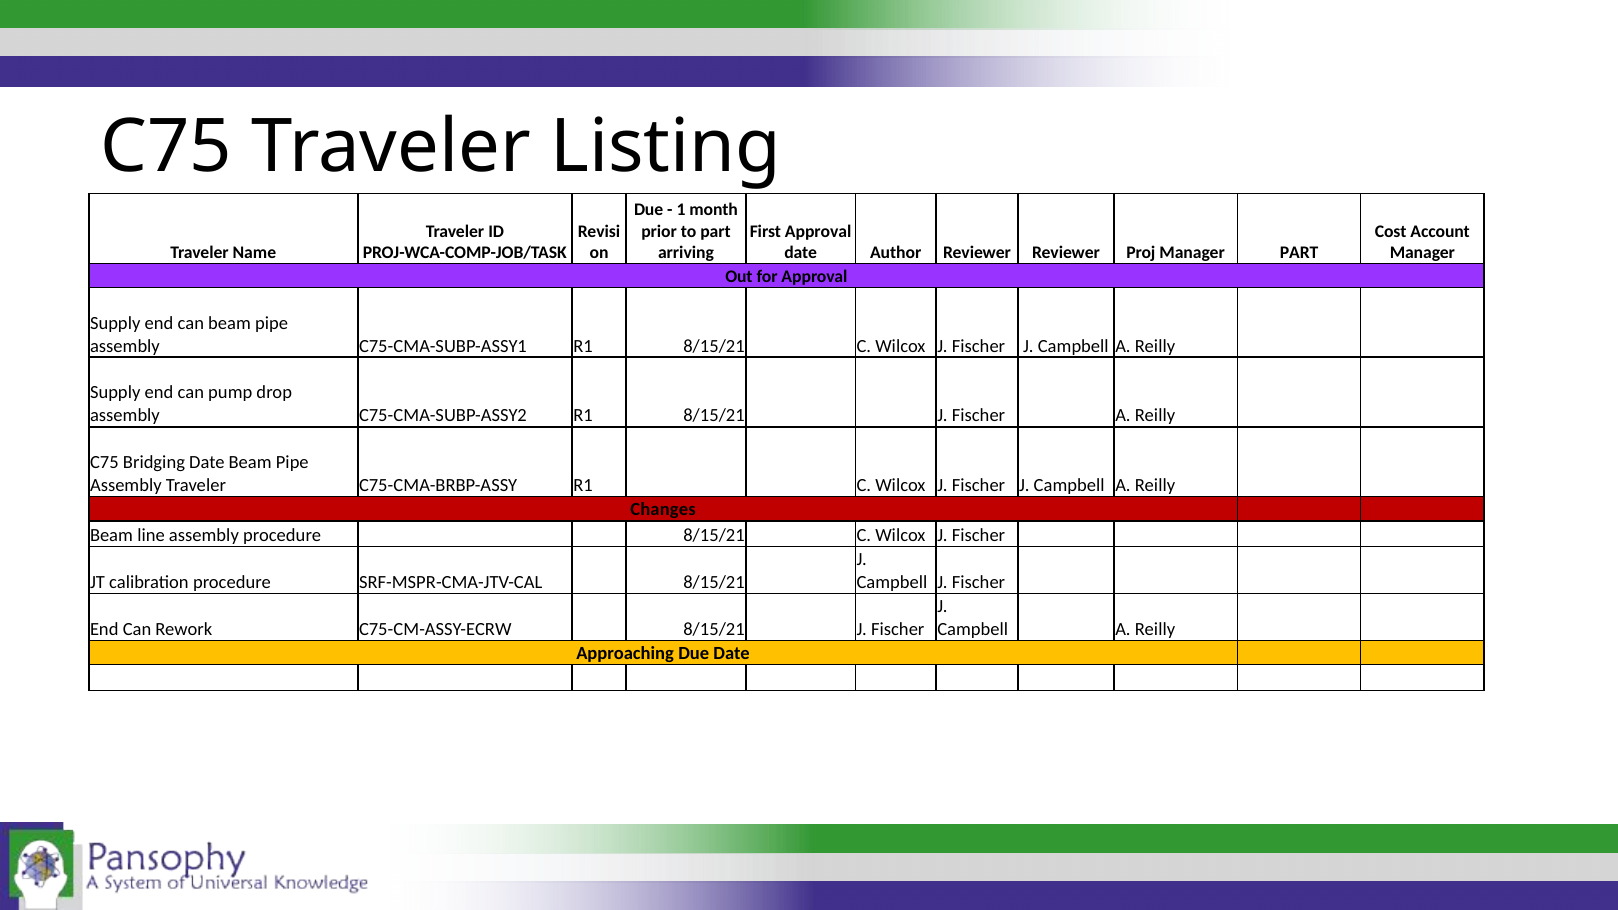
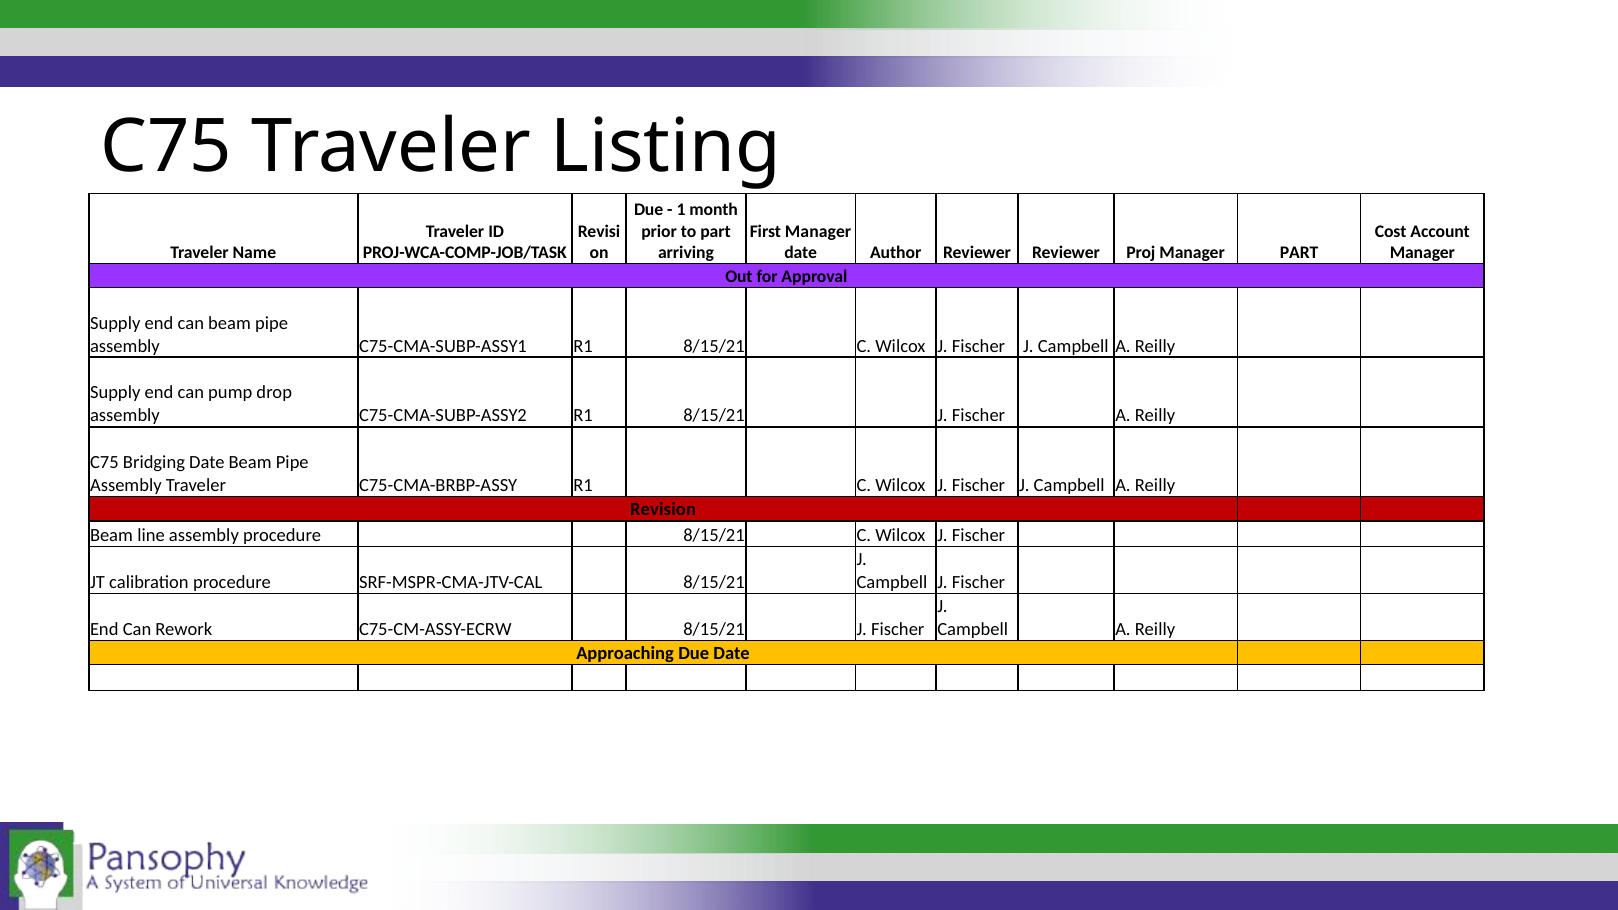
First Approval: Approval -> Manager (818, 231)
Changes: Changes -> Revision (663, 510)
